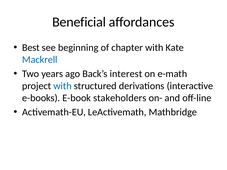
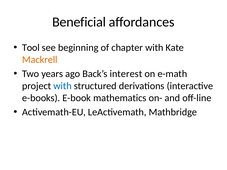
Best: Best -> Tool (31, 48)
Mackrell colour: blue -> orange (40, 60)
stakeholders: stakeholders -> mathematics (120, 98)
